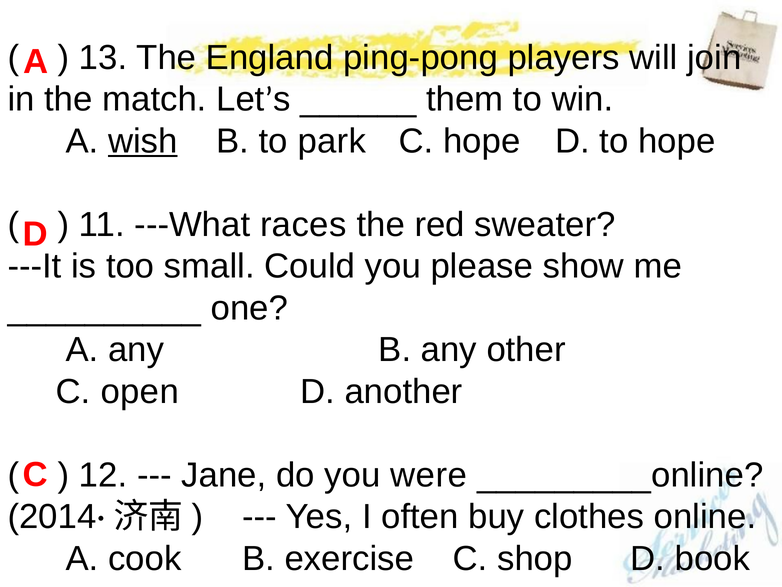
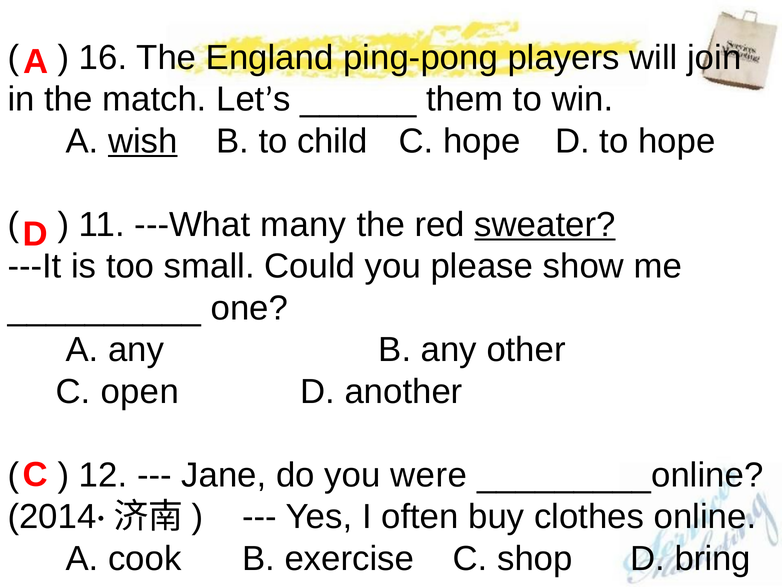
13: 13 -> 16 (103, 58)
park: park -> child (332, 141)
races: races -> many (303, 224)
sweater underline: none -> present (545, 224)
book: book -> bring (713, 558)
